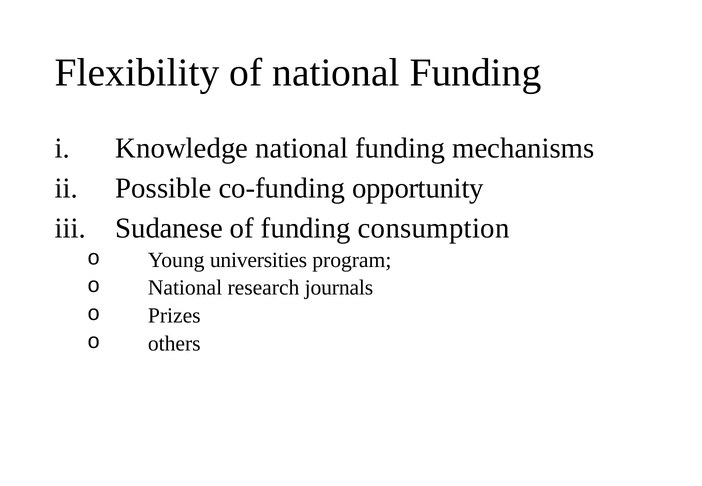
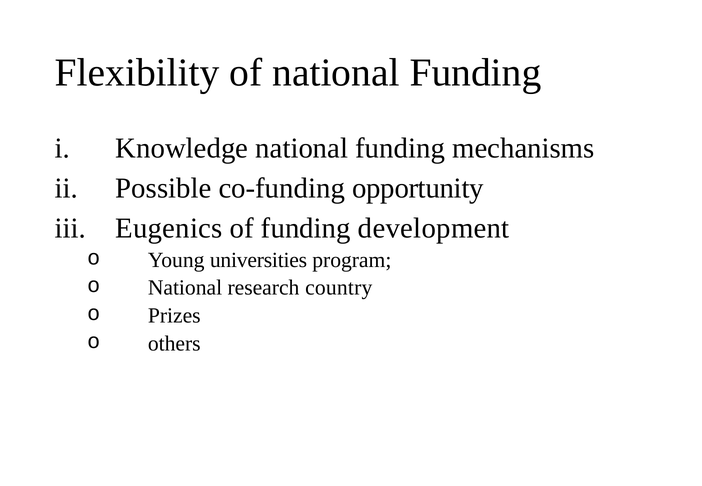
Sudanese: Sudanese -> Eugenics (169, 228)
consumption: consumption -> development (434, 228)
journals: journals -> country (339, 288)
